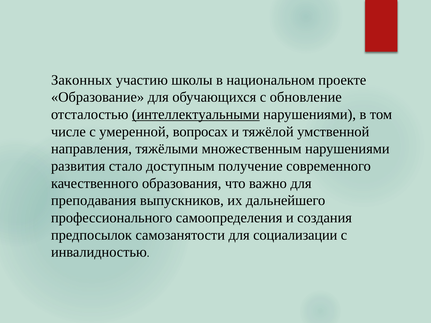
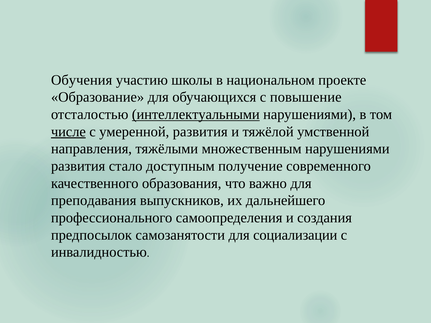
Законных: Законных -> Обучения (82, 80)
обновление: обновление -> повышение (306, 97)
числе underline: none -> present (68, 132)
умеренной вопросах: вопросах -> развития (200, 132)
